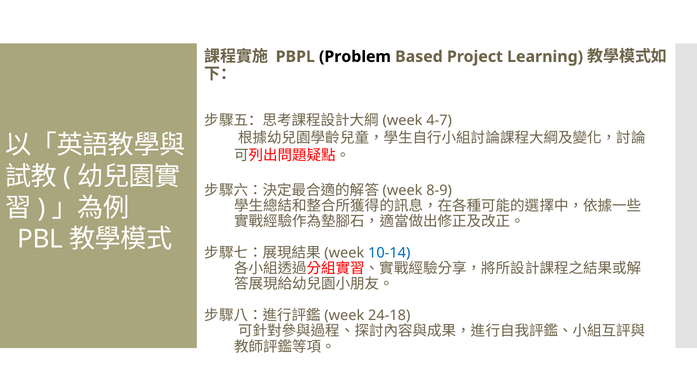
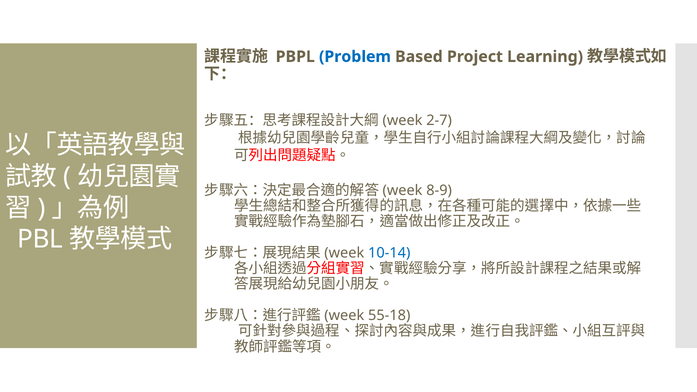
Problem colour: black -> blue (355, 57)
4-7: 4-7 -> 2-7 (439, 121)
24-18: 24-18 -> 55-18 (389, 316)
